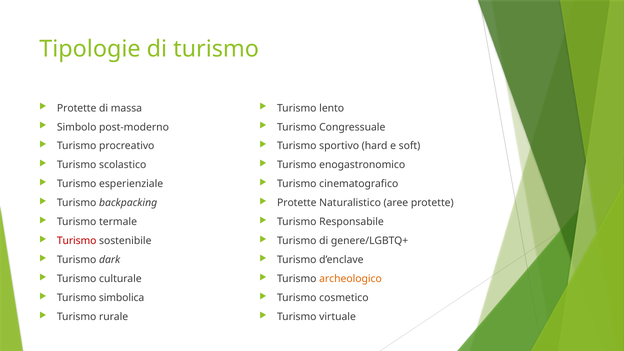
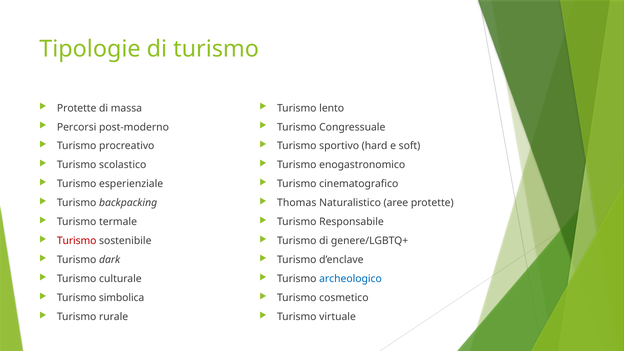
Simbolo: Simbolo -> Percorsi (77, 127)
Protette: Protette -> Thomas (297, 203)
archeologico colour: orange -> blue (350, 279)
